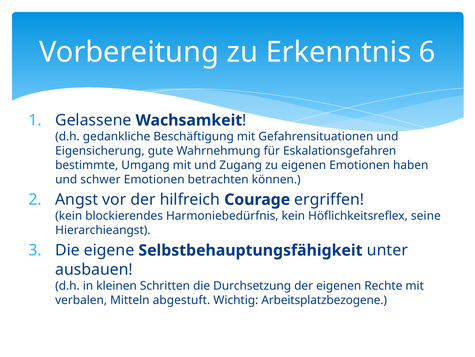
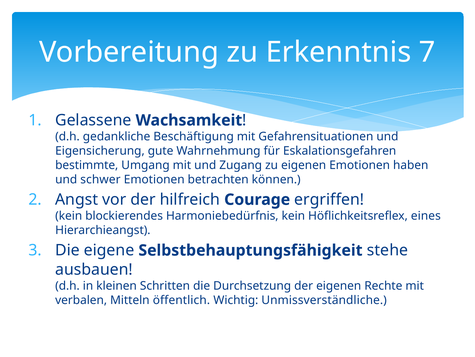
6: 6 -> 7 (427, 52)
seine: seine -> eines (426, 216)
unter: unter -> stehe (387, 250)
abgestuft: abgestuft -> öffentlich (181, 299)
Arbeitsplatzbezogene: Arbeitsplatzbezogene -> Unmissverständliche (324, 299)
